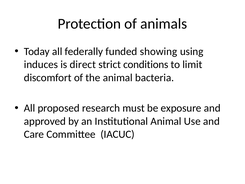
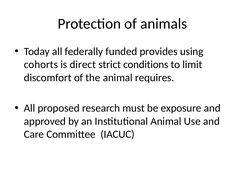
showing: showing -> provides (159, 51)
induces: induces -> cohorts (41, 64)
bacteria: bacteria -> requires (155, 78)
